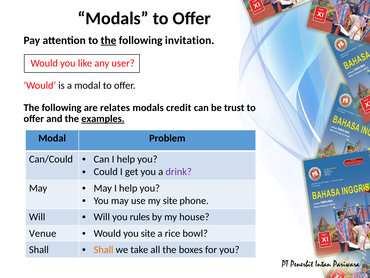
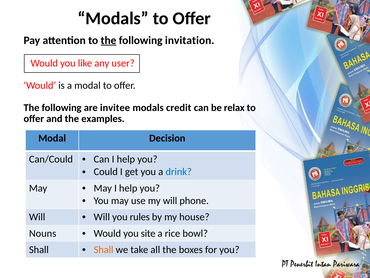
relates: relates -> invitee (115, 107)
trust: trust -> relax (234, 107)
examples underline: present -> none (103, 119)
Problem: Problem -> Decision (167, 138)
drink colour: purple -> blue (179, 172)
my site: site -> will (170, 200)
Venue: Venue -> Nouns (43, 233)
